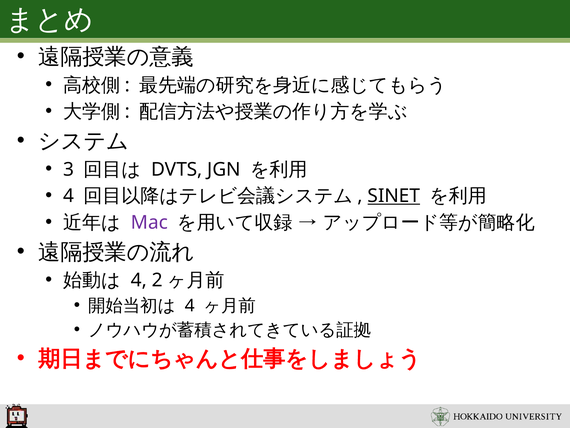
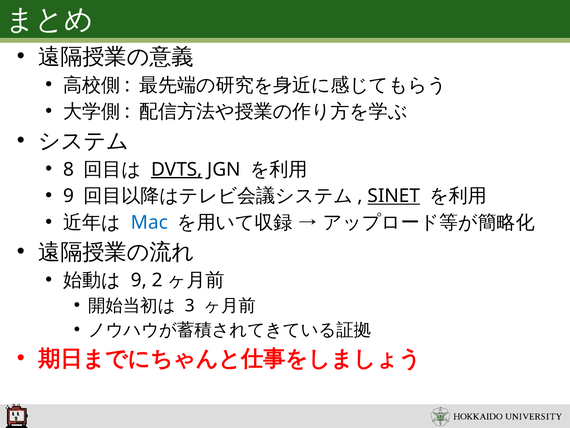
3: 3 -> 8 (69, 169)
DVTS underline: none -> present (177, 169)
4: 4 -> 9 (69, 196)
Mac colour: purple -> blue (149, 222)
4: 4 -> 9 (139, 280)
4: 4 -> 3 (190, 305)
